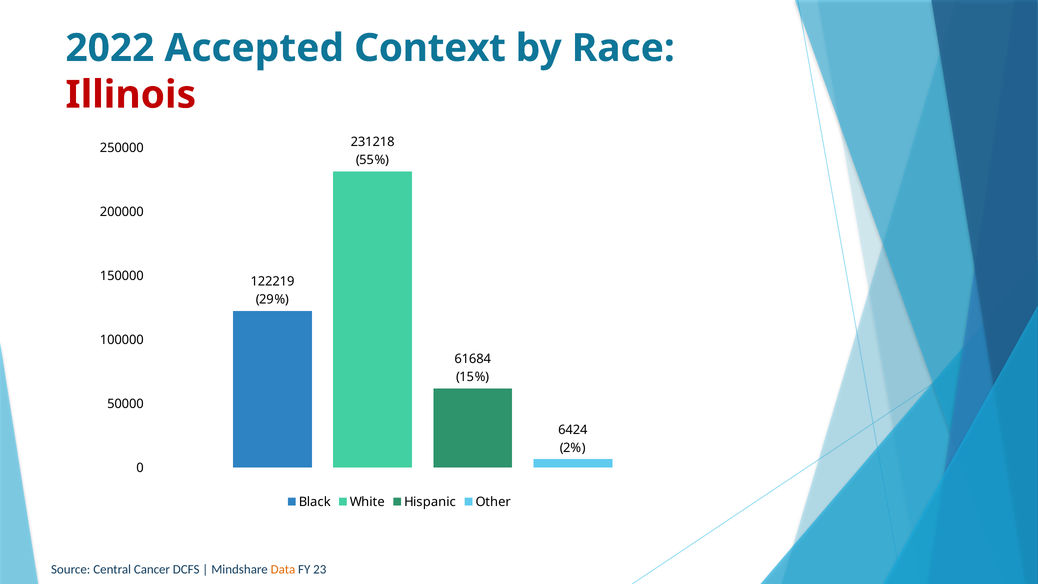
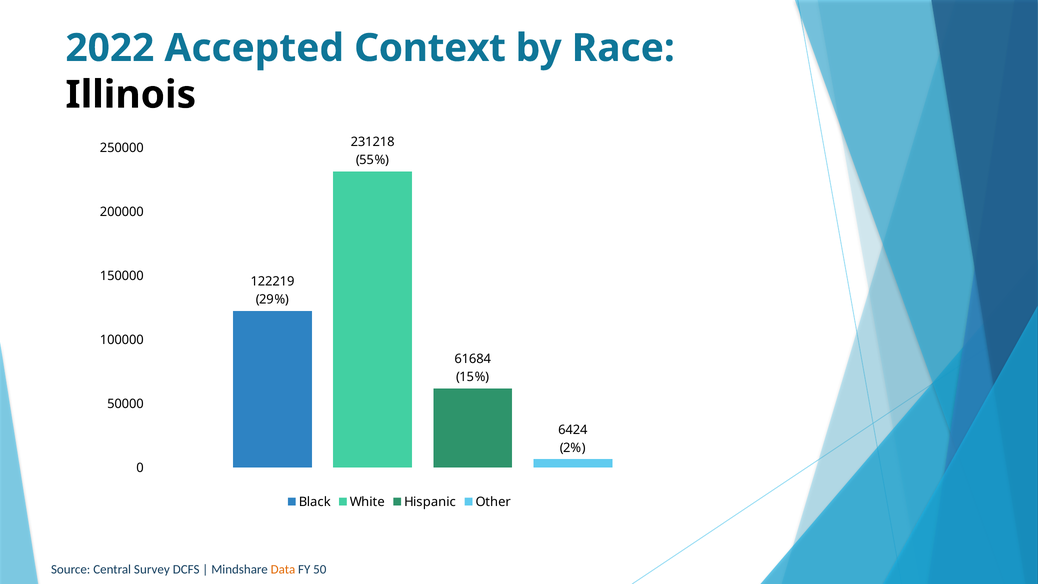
Illinois colour: red -> black (131, 95)
Cancer: Cancer -> Survey (152, 569)
23: 23 -> 50 (320, 569)
